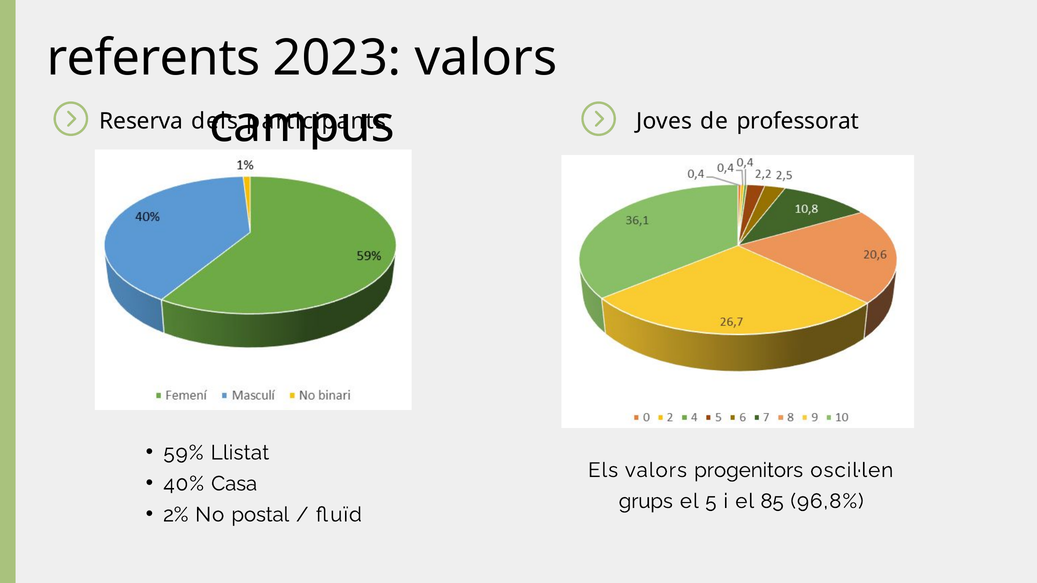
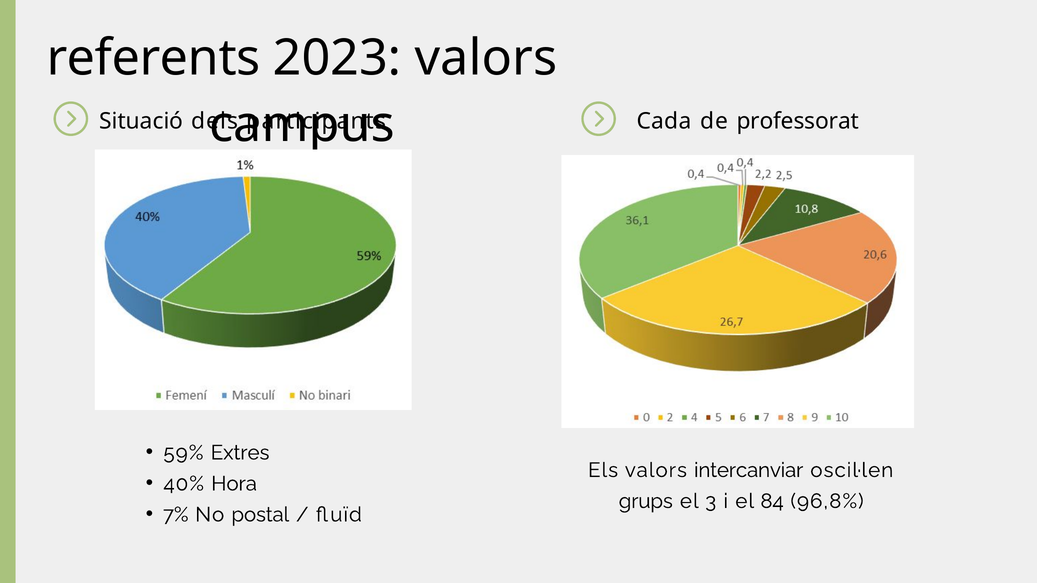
Reserva: Reserva -> Situació (141, 121)
Joves: Joves -> Cada (664, 121)
Llistat: Llistat -> Extres (240, 453)
progenitors: progenitors -> intercanviar (749, 470)
Casa: Casa -> Hora (234, 484)
5: 5 -> 3 (711, 501)
85: 85 -> 84 (772, 501)
2%: 2% -> 7% (176, 515)
